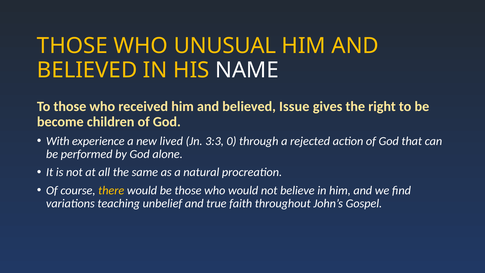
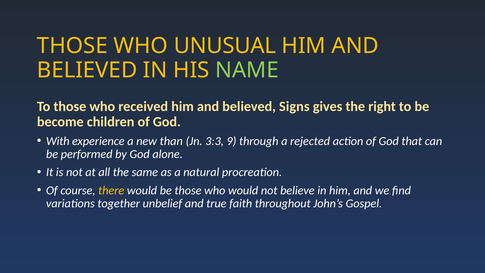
NAME colour: white -> light green (247, 70)
Issue: Issue -> Signs (294, 106)
lived: lived -> than (171, 141)
0: 0 -> 9 (231, 141)
teaching: teaching -> together (119, 203)
